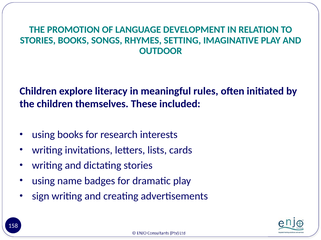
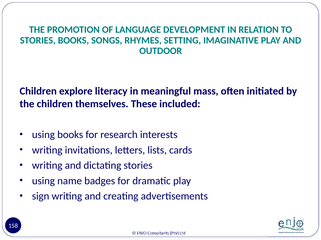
rules: rules -> mass (206, 91)
